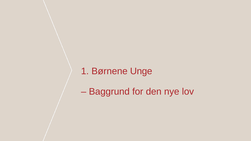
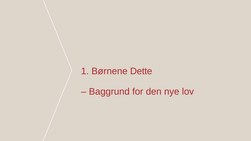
Unge: Unge -> Dette (141, 71)
